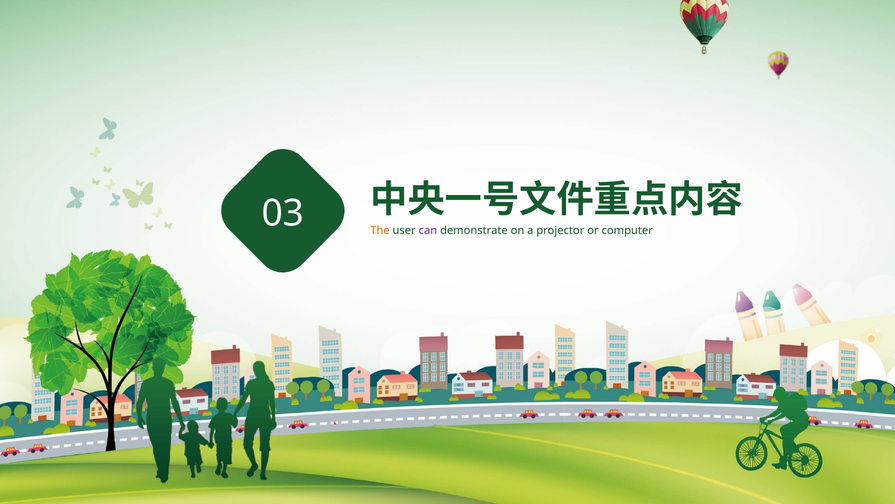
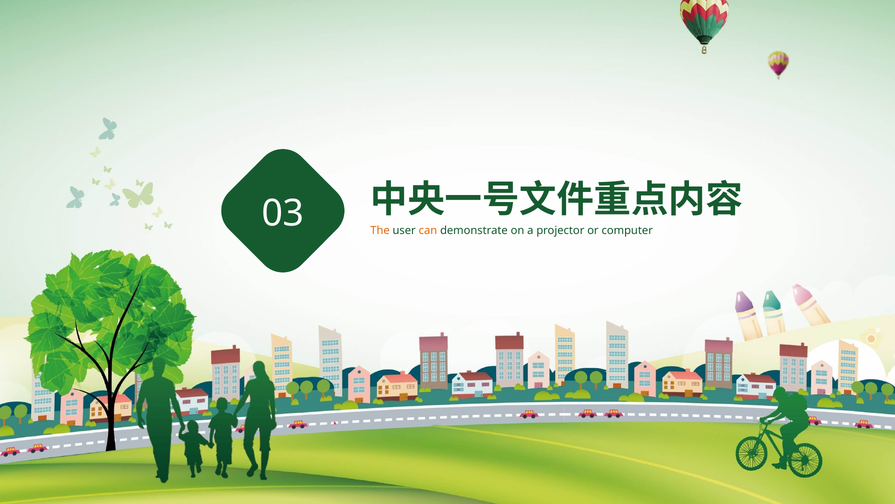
can colour: purple -> orange (428, 230)
